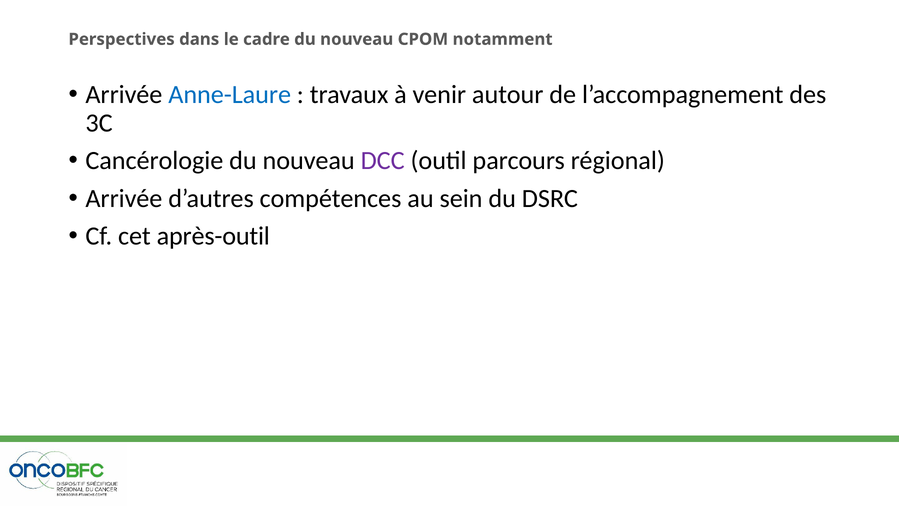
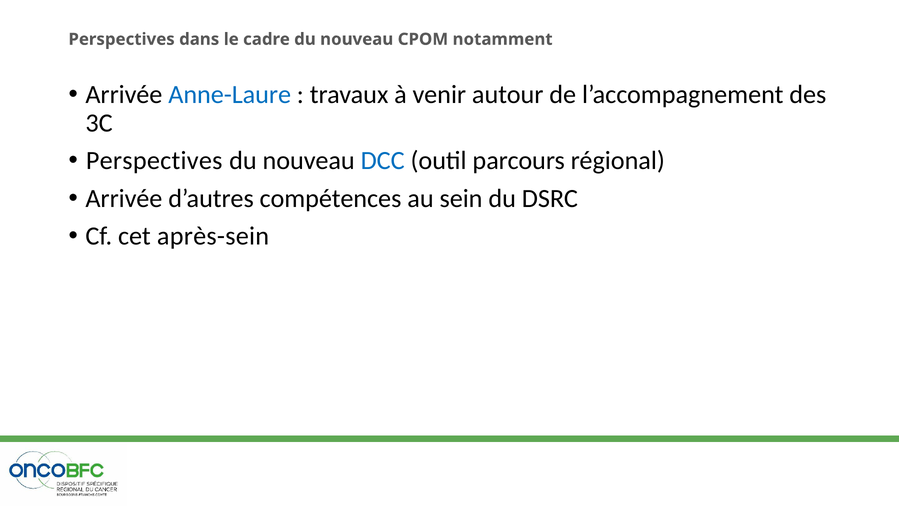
Cancérologie: Cancérologie -> Perspectives (154, 161)
DCC colour: purple -> blue (383, 161)
après-outil: après-outil -> après-sein (213, 236)
